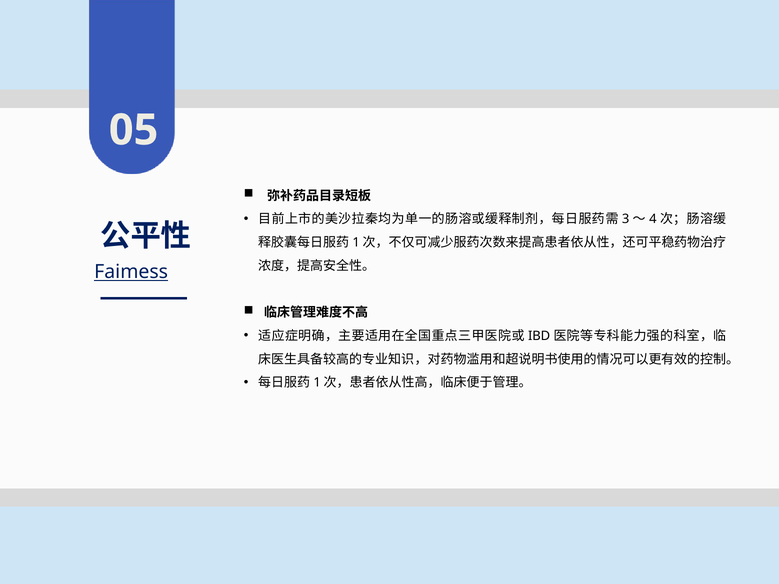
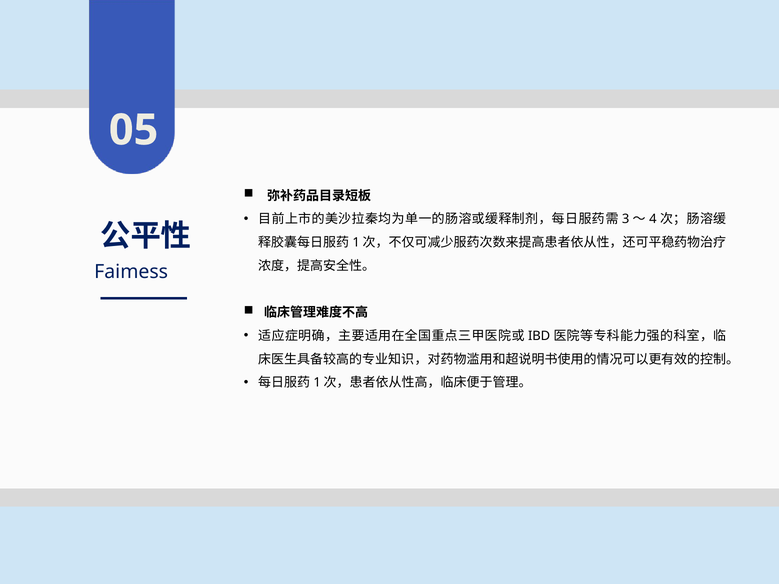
Faimess underline: present -> none (131, 272)
